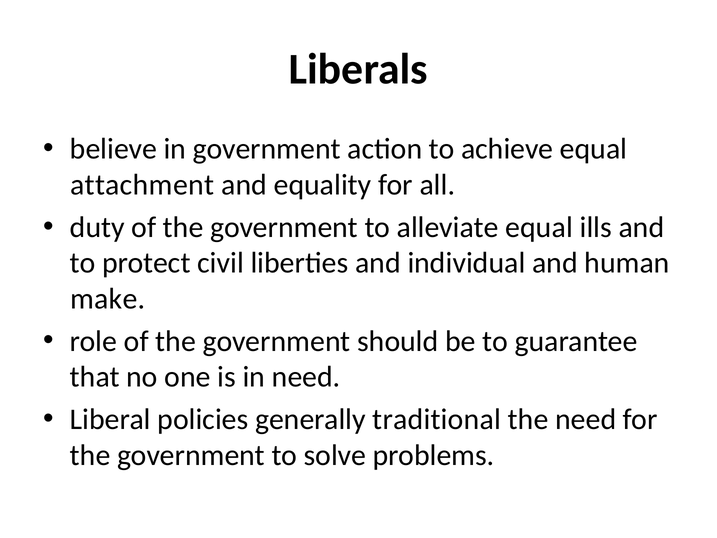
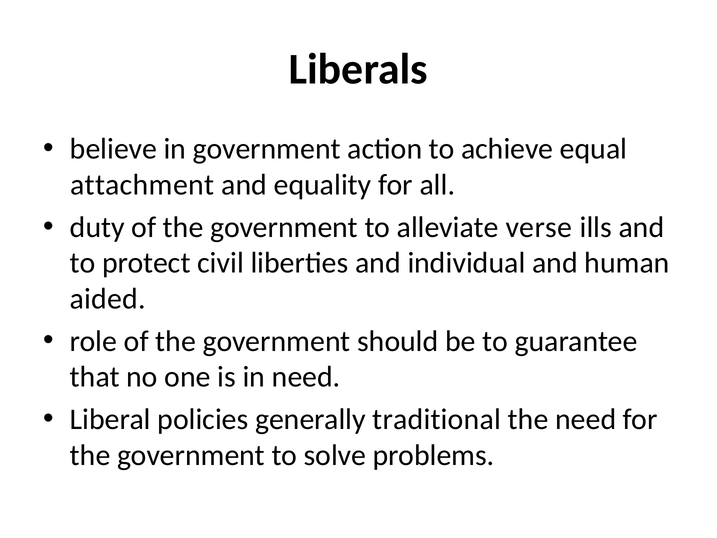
alleviate equal: equal -> verse (539, 227)
make: make -> aided (108, 299)
